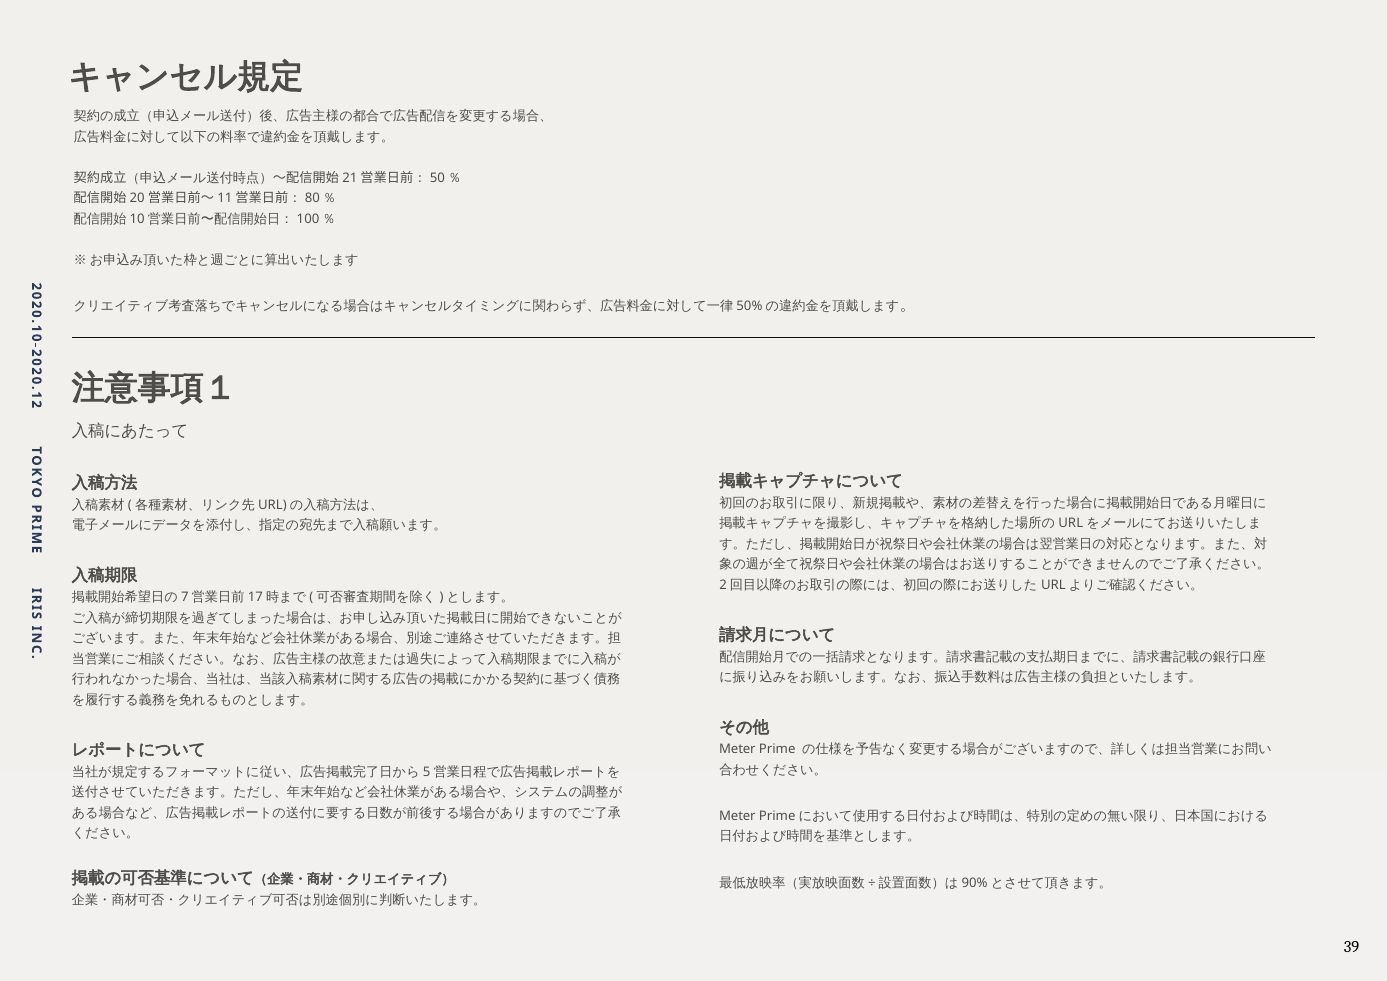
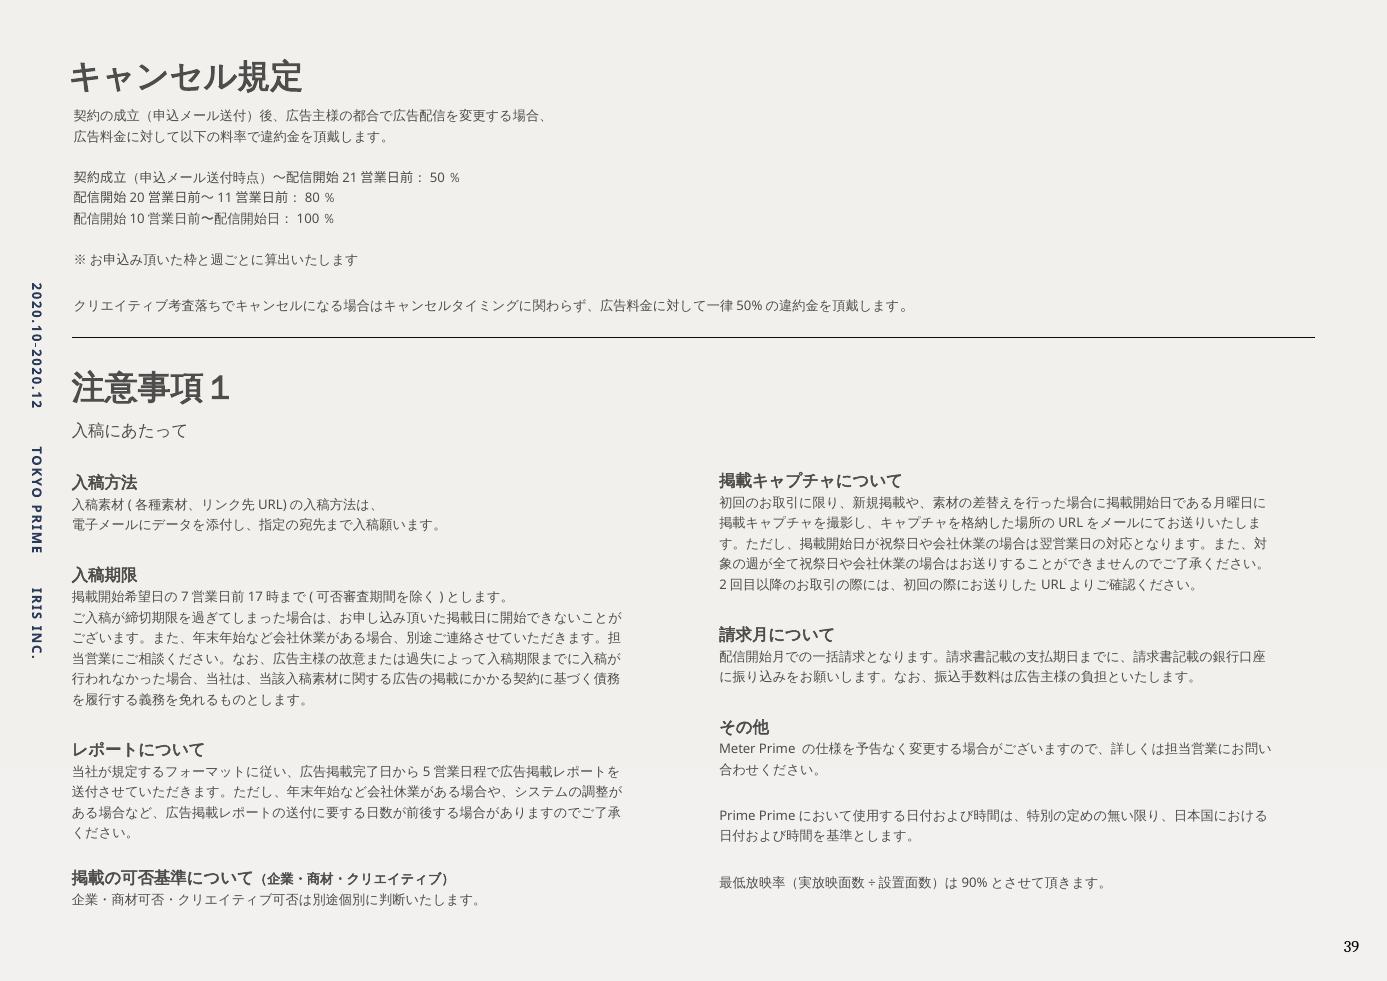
Meter: Meter -> Prime (737, 816)
